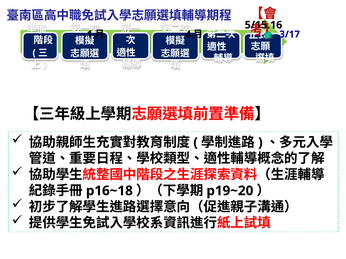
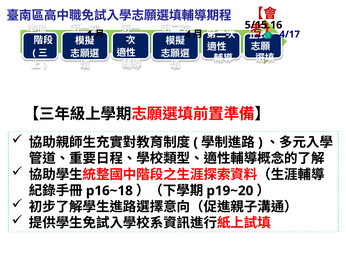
3/17: 3/17 -> 4/17 (290, 34)
